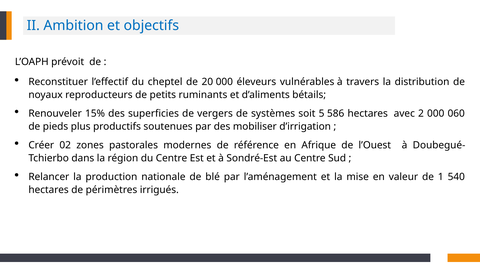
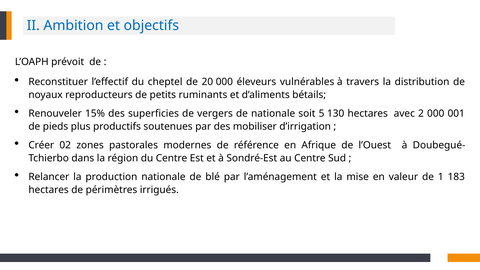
de systèmes: systèmes -> nationale (273, 114)
586: 586 -> 130 (336, 114)
060: 060 -> 001 (456, 114)
540: 540 -> 183 (456, 177)
